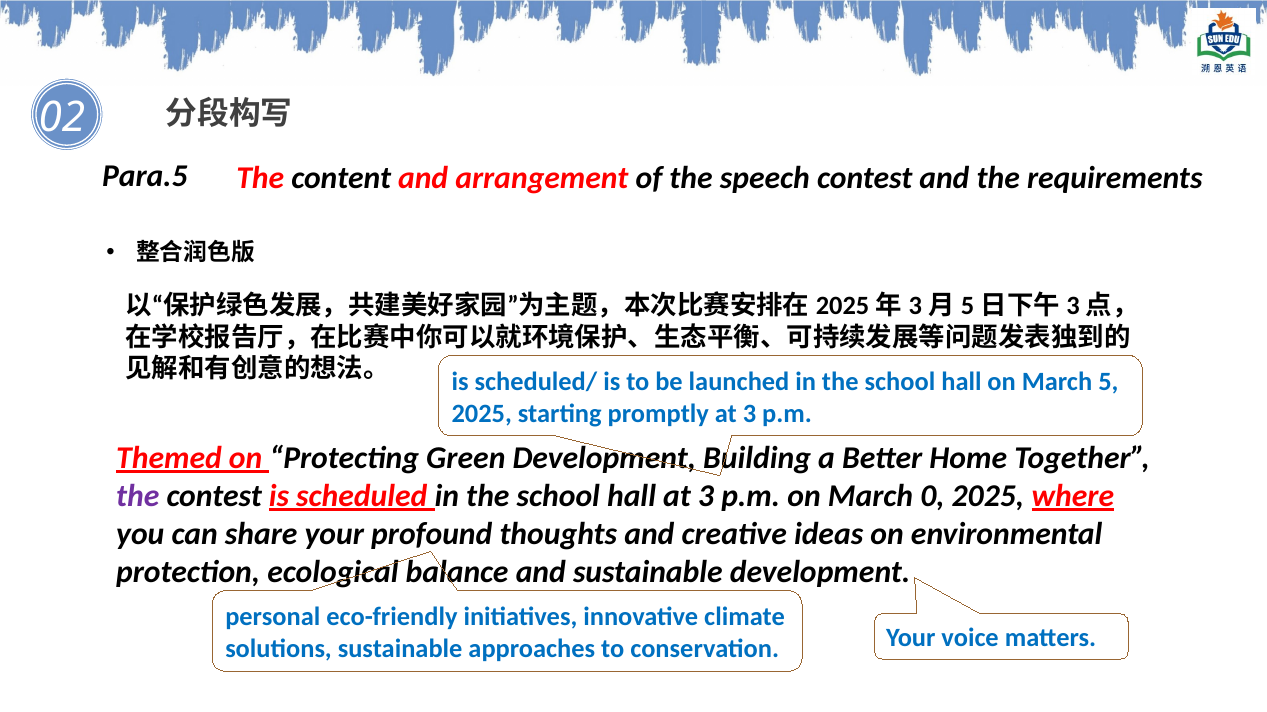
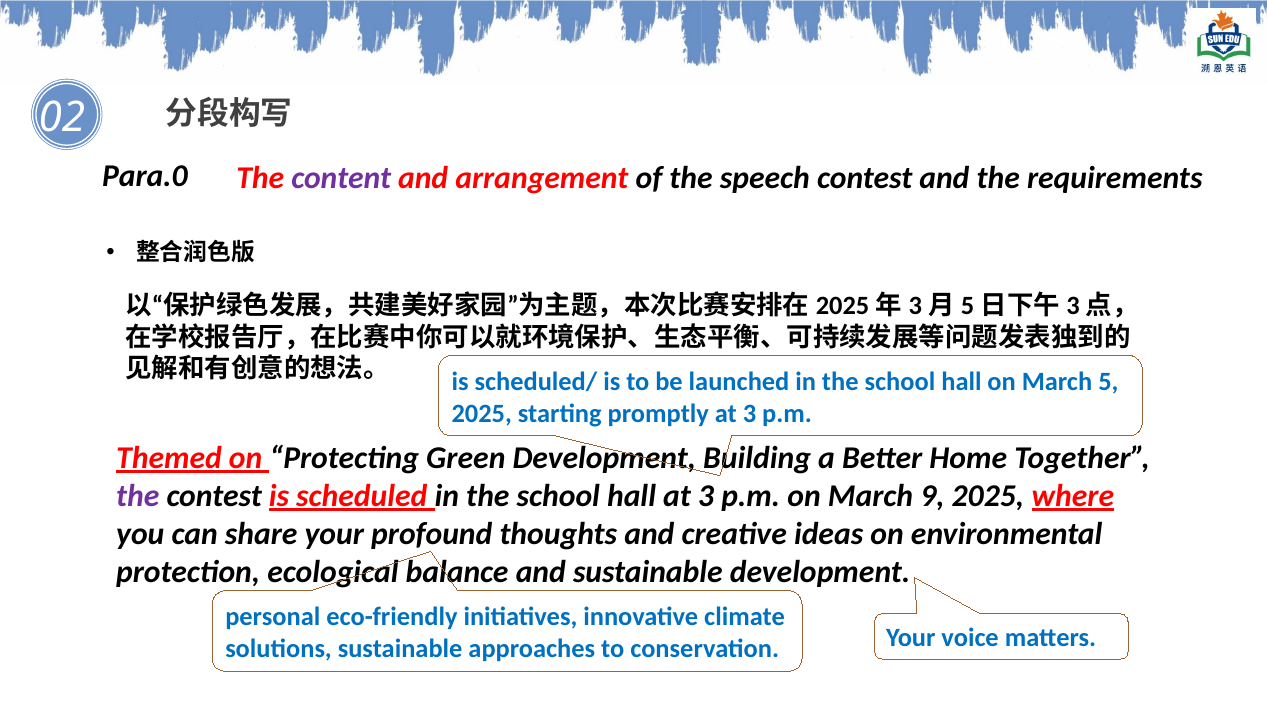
Para.5: Para.5 -> Para.0 (145, 176)
content colour: black -> purple (341, 178)
0: 0 -> 9 (932, 496)
